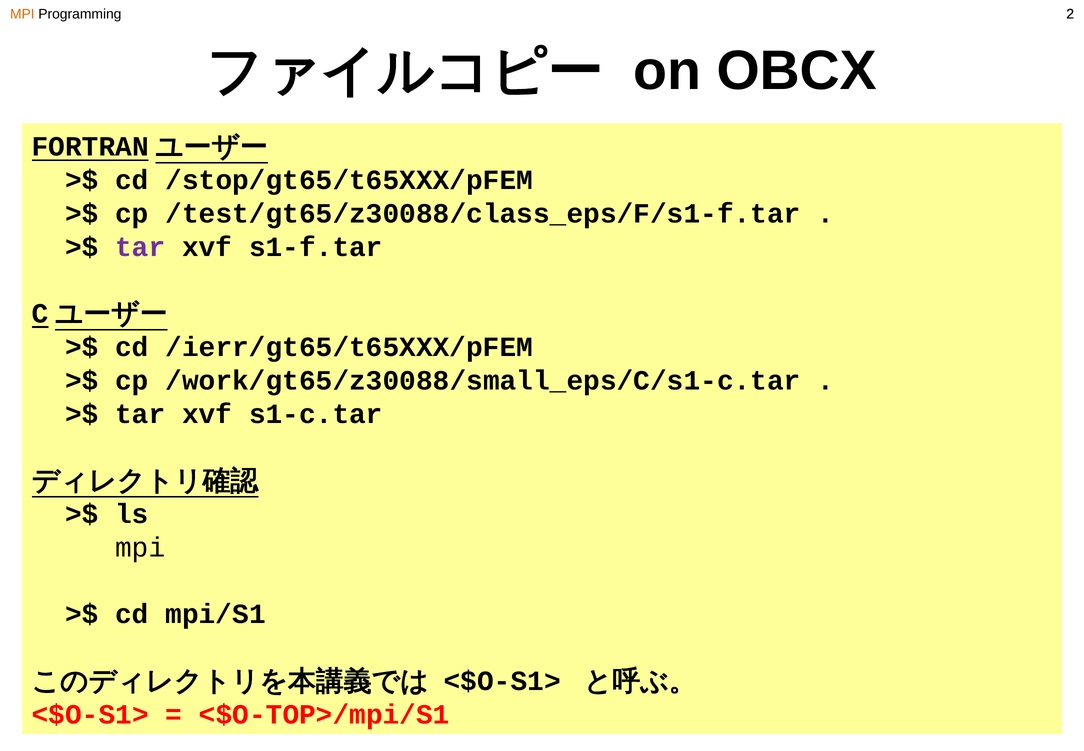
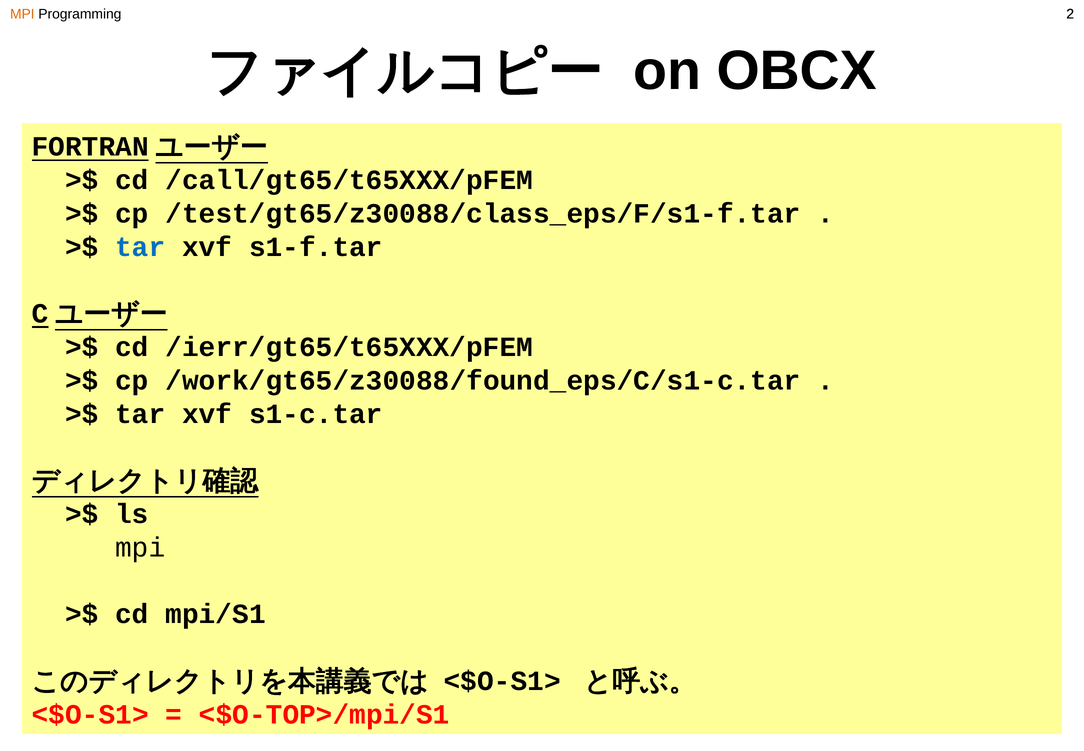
/stop/gt65/t65XXX/pFEM: /stop/gt65/t65XXX/pFEM -> /call/gt65/t65XXX/pFEM (349, 180)
tar colour: purple -> blue (140, 247)
/work/gt65/z30088/small_eps/C/s1-c.tar: /work/gt65/z30088/small_eps/C/s1-c.tar -> /work/gt65/z30088/found_eps/C/s1-c.tar (483, 380)
